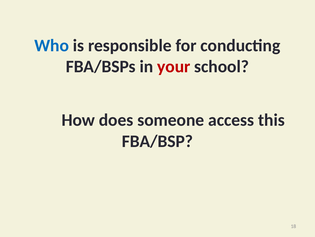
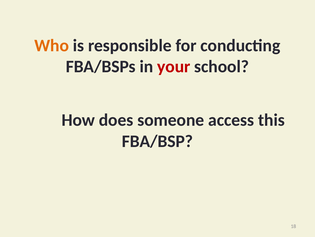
Who colour: blue -> orange (52, 45)
